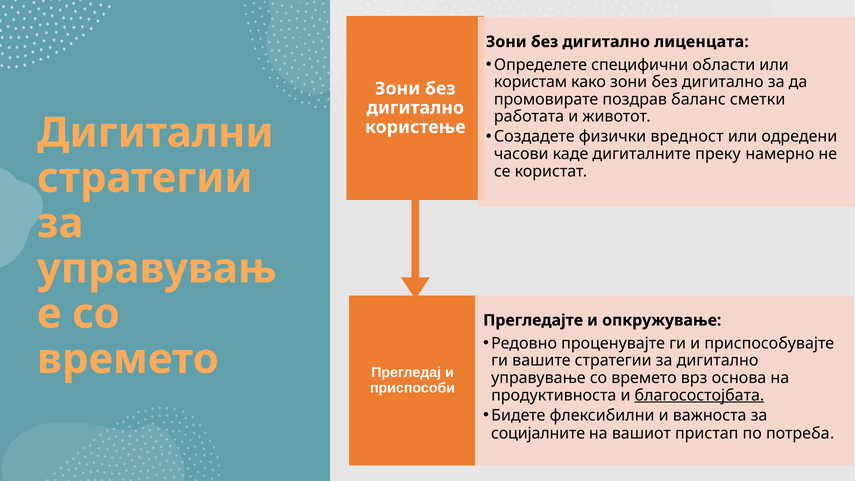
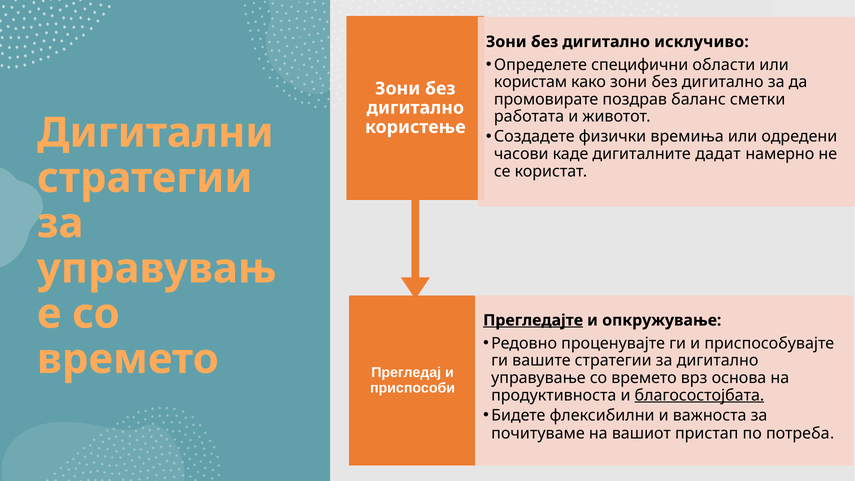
лиценцата: лиценцата -> исклучиво (701, 42)
вредност: вредност -> времиња (687, 137)
преку: преку -> дадат (718, 154)
Прегледајте underline: none -> present (533, 320)
социјалните: социјалните -> почитуваме (538, 433)
